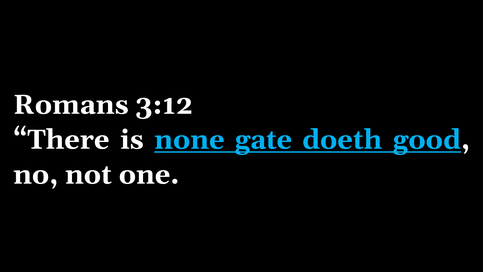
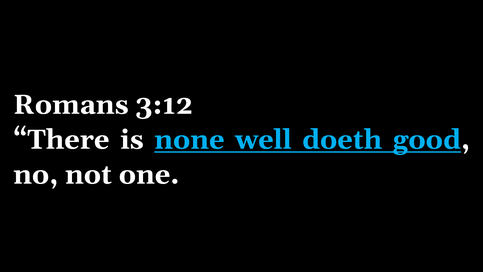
gate: gate -> well (263, 140)
